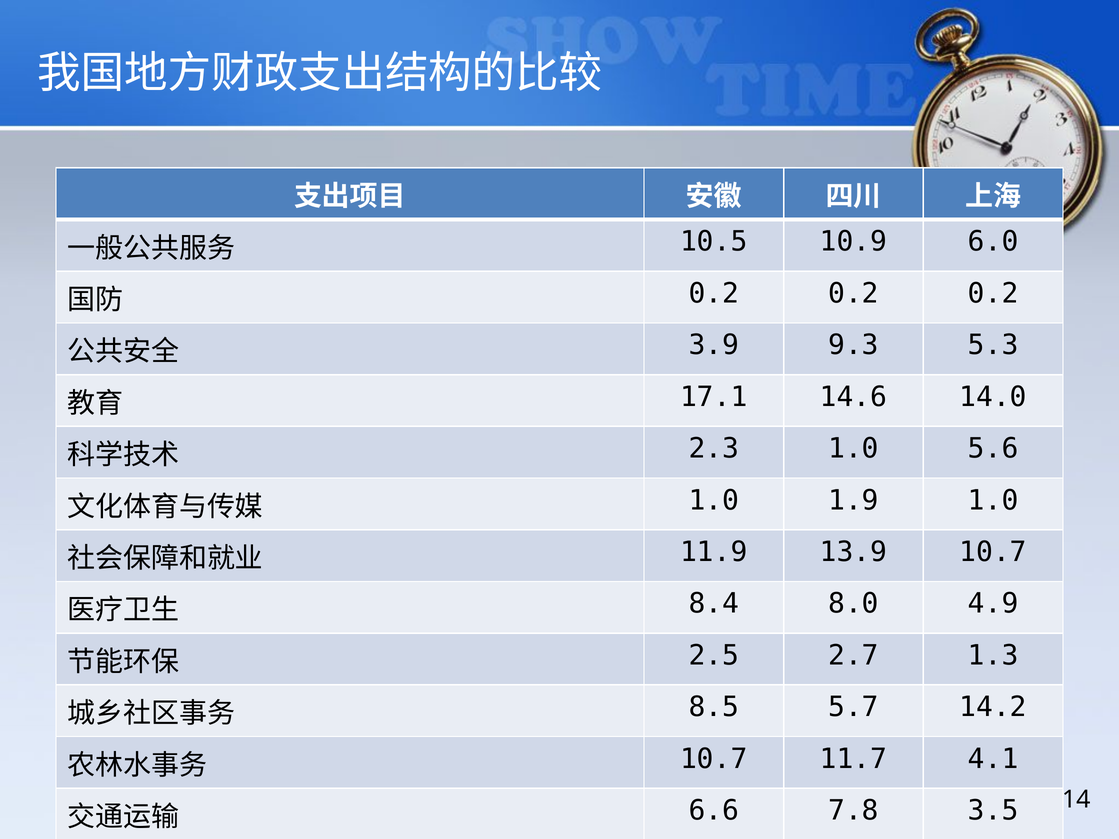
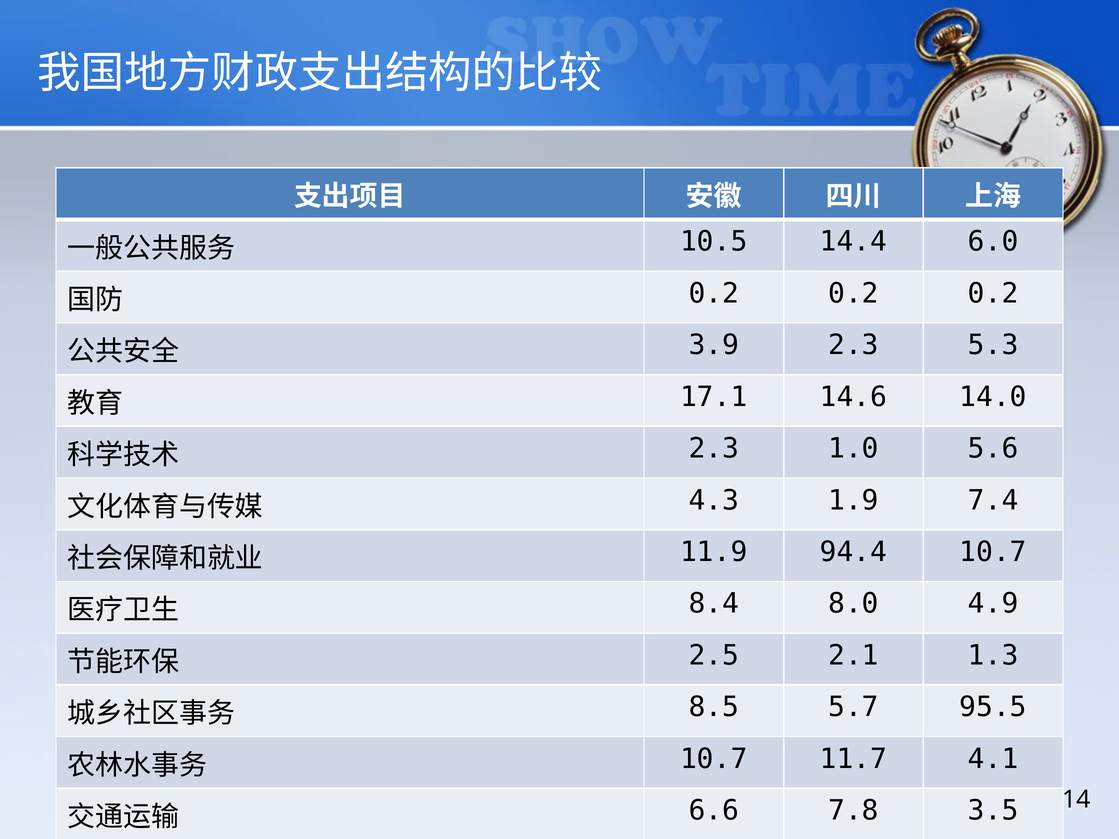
10.9: 10.9 -> 14.4 (853, 242)
3.9 9.3: 9.3 -> 2.3 (854, 345)
1.0: 1.0 -> 4.3 (714, 500)
1.9 1.0: 1.0 -> 7.4 (993, 500)
13.9: 13.9 -> 94.4 (853, 552)
2.7: 2.7 -> 2.1 (854, 656)
14.2: 14.2 -> 95.5 (993, 707)
